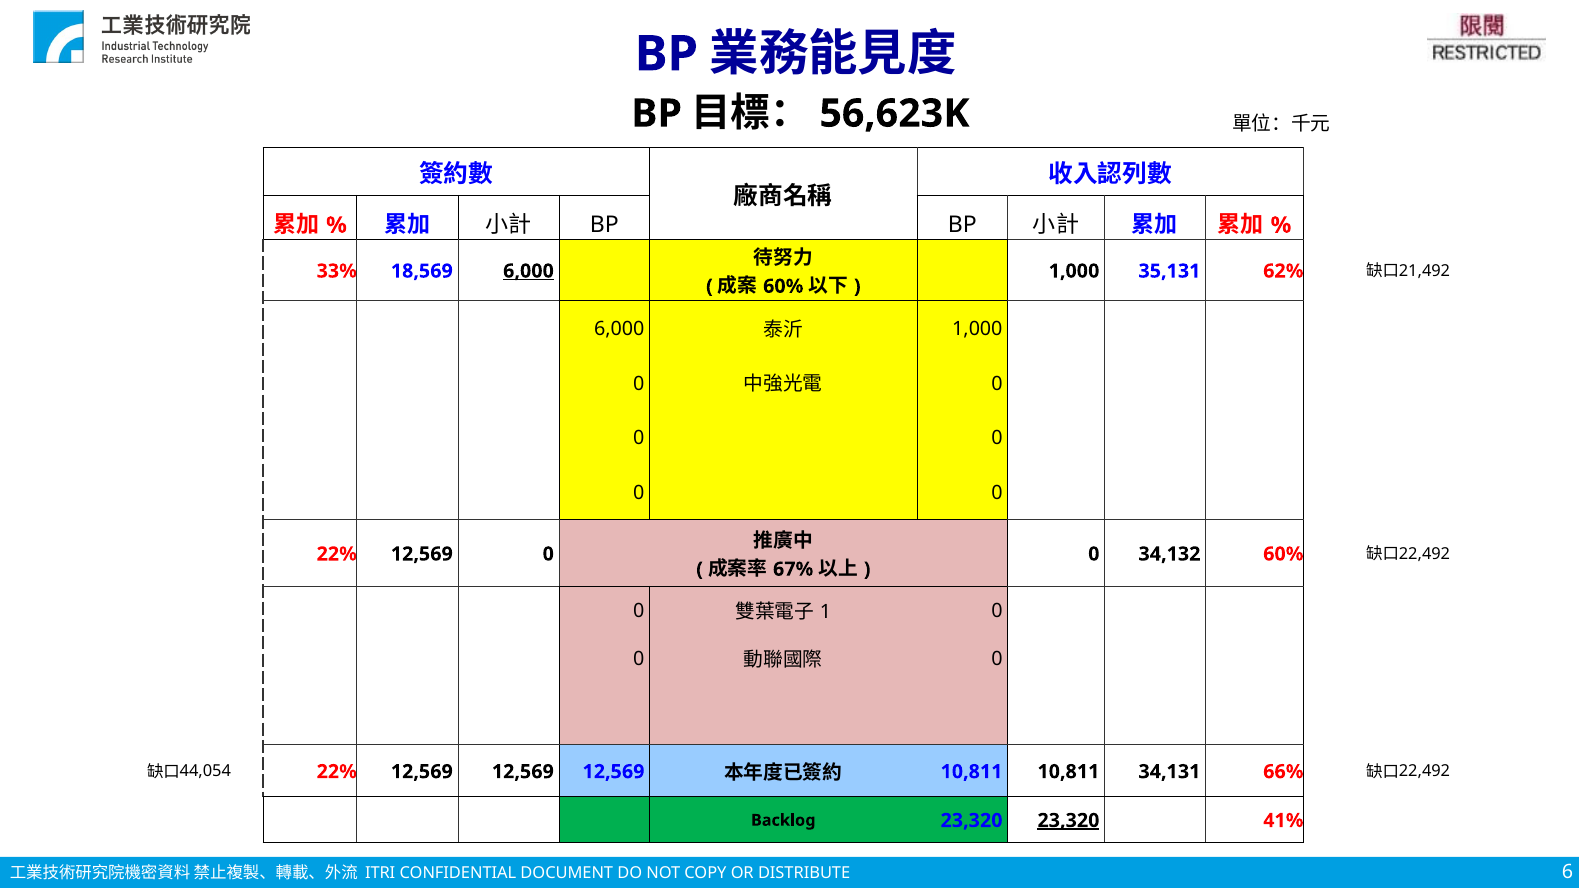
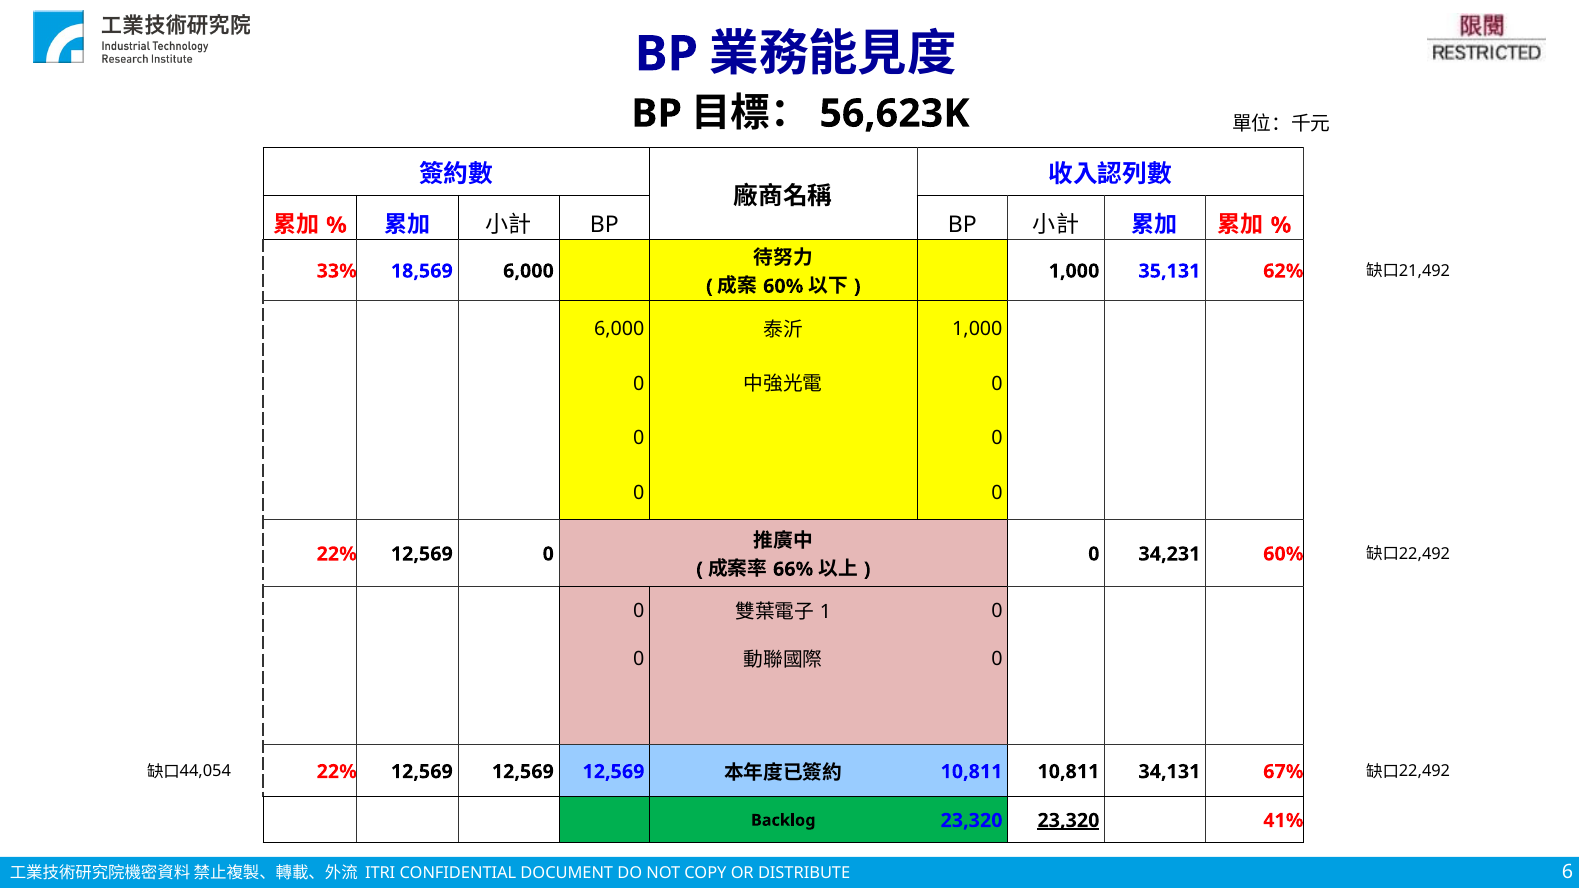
6,000 underline: present -> none (528, 271)
34,132: 34,132 -> 34,231 (1169, 554)
67%: 67% -> 66% (793, 569)
66%: 66% -> 67% (1283, 772)
